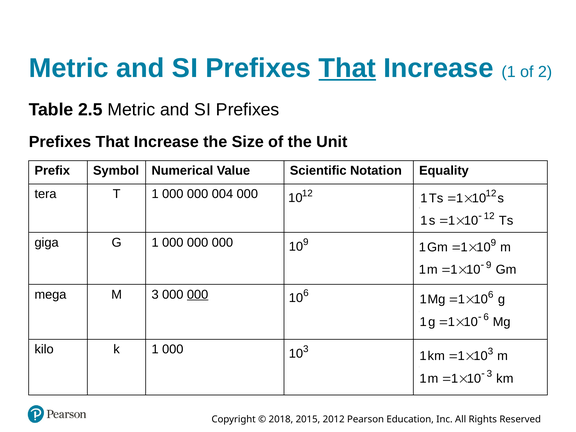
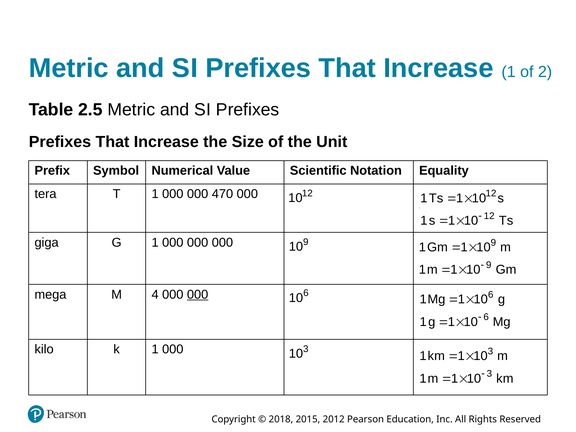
That underline: present -> none (347, 68)
004: 004 -> 470 (222, 194)
M 3: 3 -> 4 (155, 295)
